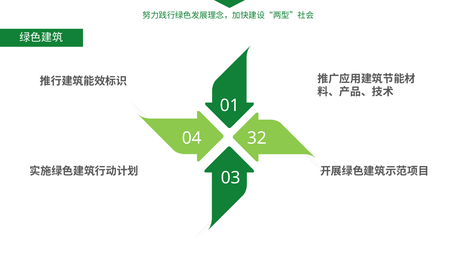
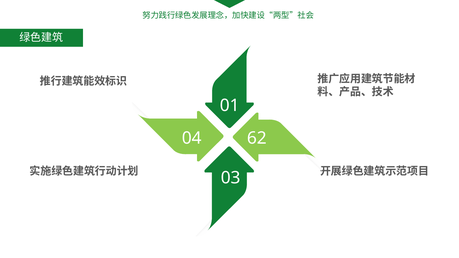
32: 32 -> 62 (257, 138)
